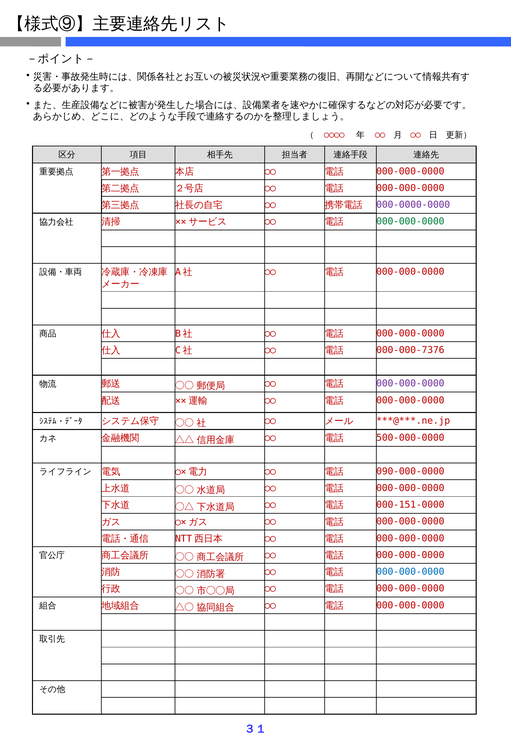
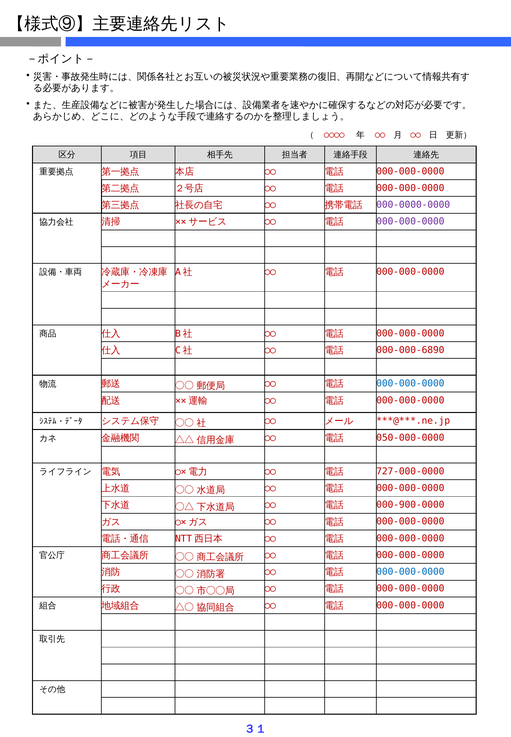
000-000-0000 colour: green -> purple (410, 222)
000-000-7376: 000-000-7376 -> 000-000-6890 (410, 351)
000-000-0000 colour: purple -> blue (410, 384)
500-000-0000: 500-000-0000 -> 050-000-0000 (410, 439)
090-000-0000: 090-000-0000 -> 727-000-0000 (410, 472)
000-151-0000: 000-151-0000 -> 000-900-0000 (410, 506)
